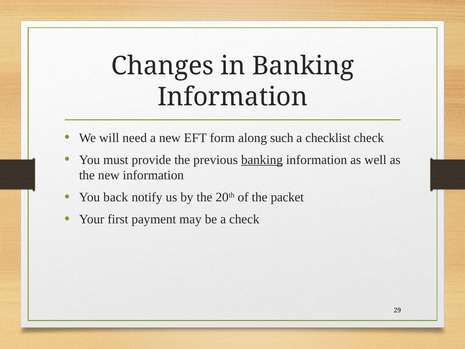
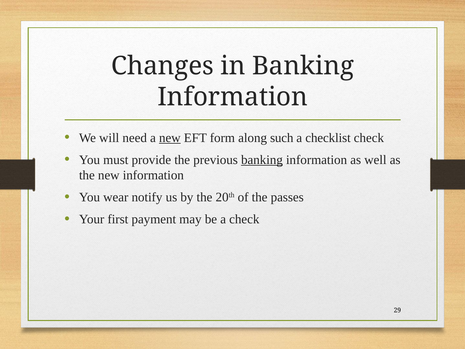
new underline: none -> present (170, 138)
back: back -> wear (116, 197)
packet: packet -> passes (287, 197)
